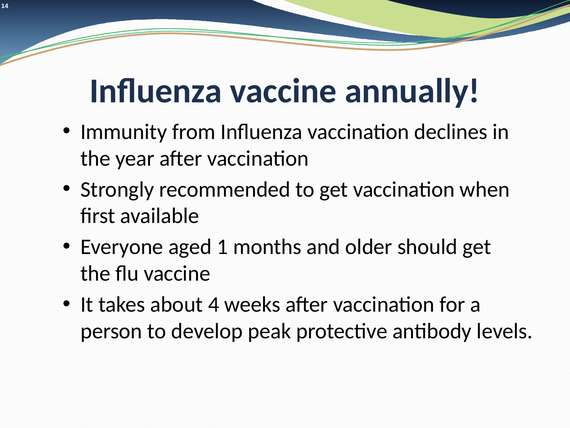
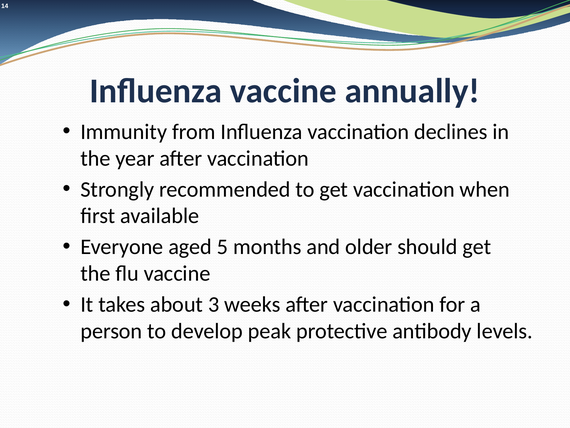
1: 1 -> 5 (222, 247)
4: 4 -> 3 (214, 304)
